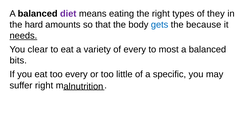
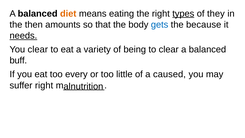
diet colour: purple -> orange (68, 14)
types underline: none -> present (183, 14)
hard: hard -> then (34, 25)
of every: every -> being (135, 49)
to most: most -> clear (169, 49)
bits: bits -> buff (18, 60)
specific: specific -> caused (169, 74)
